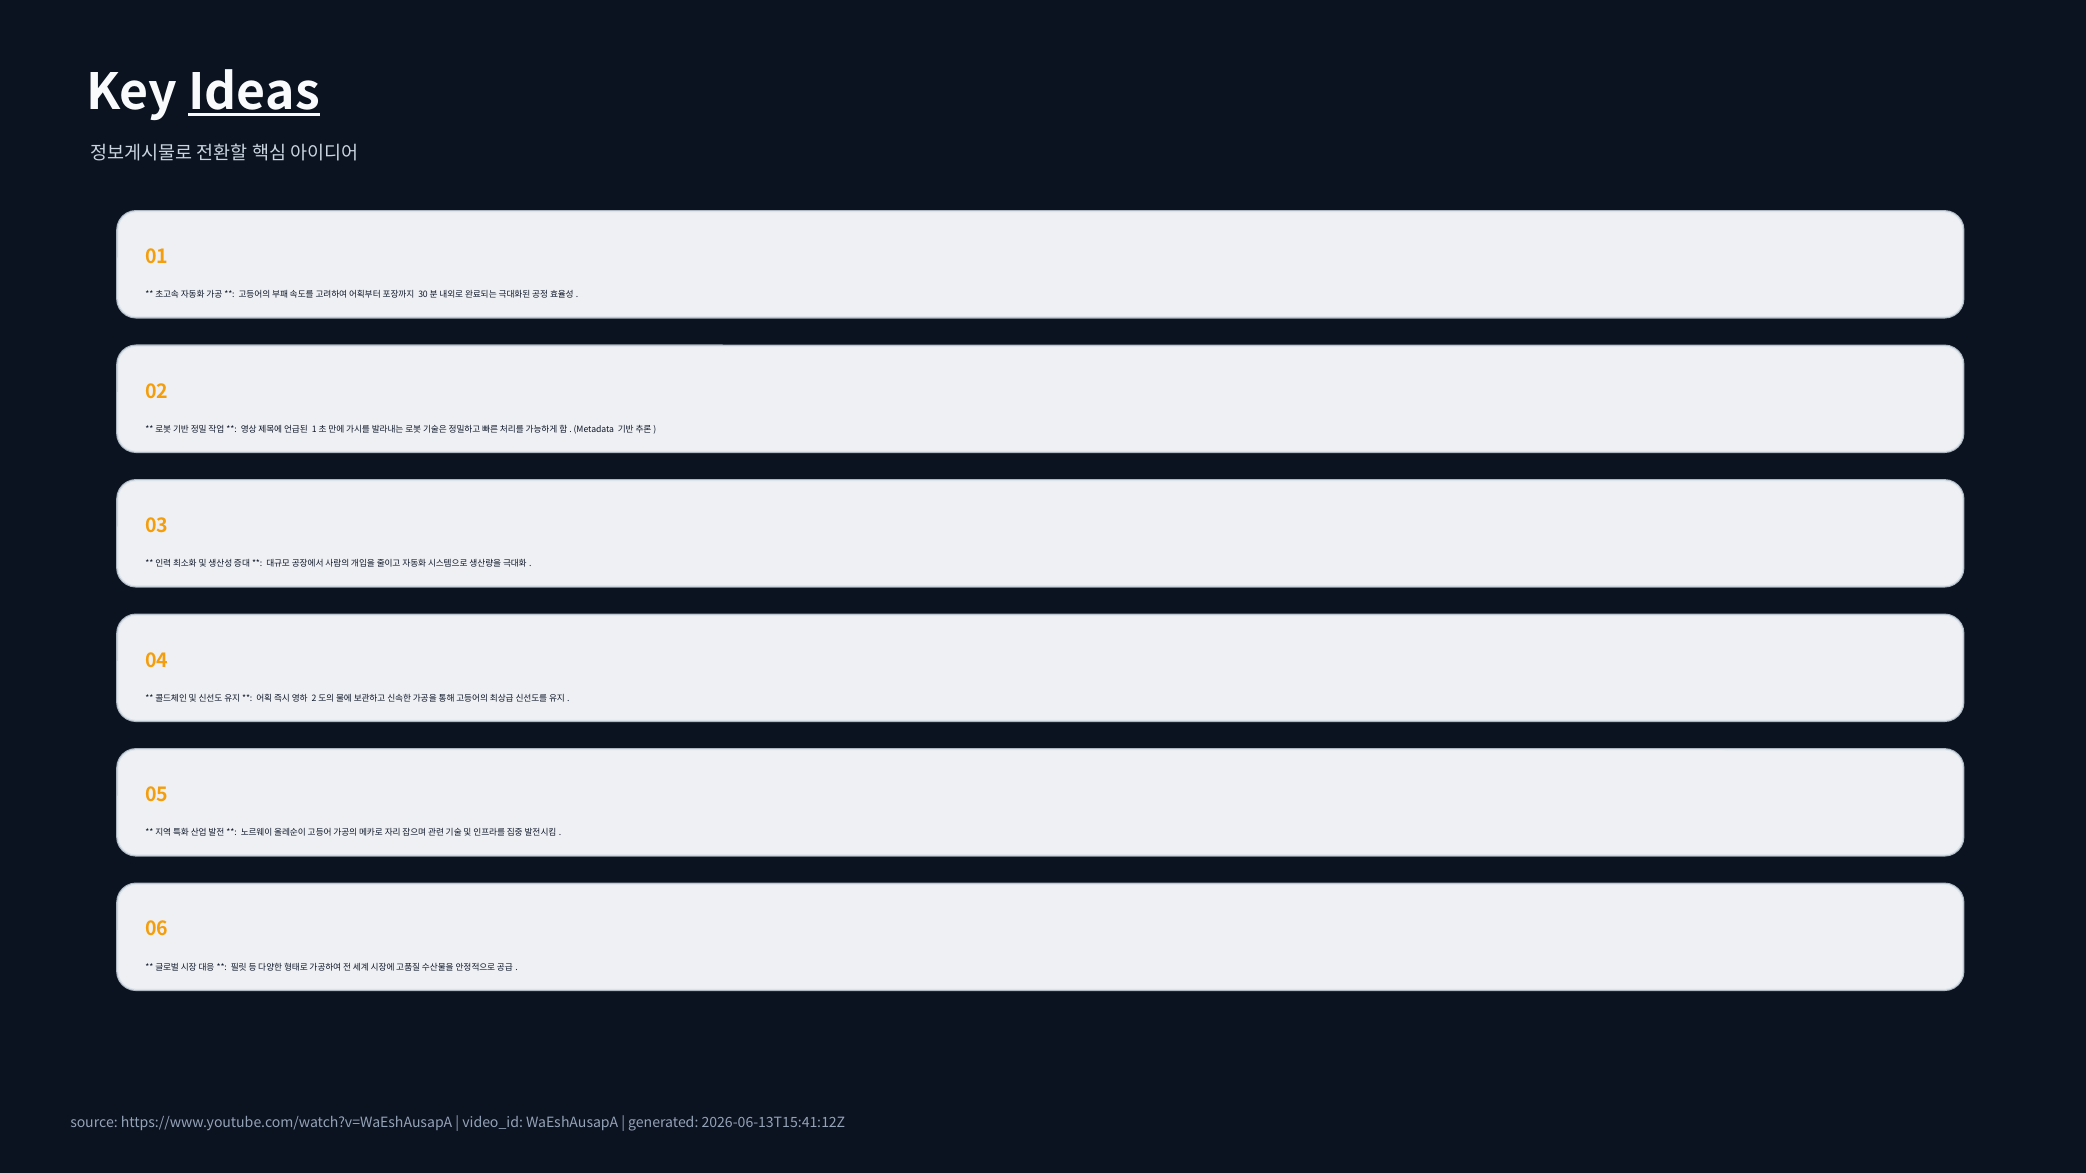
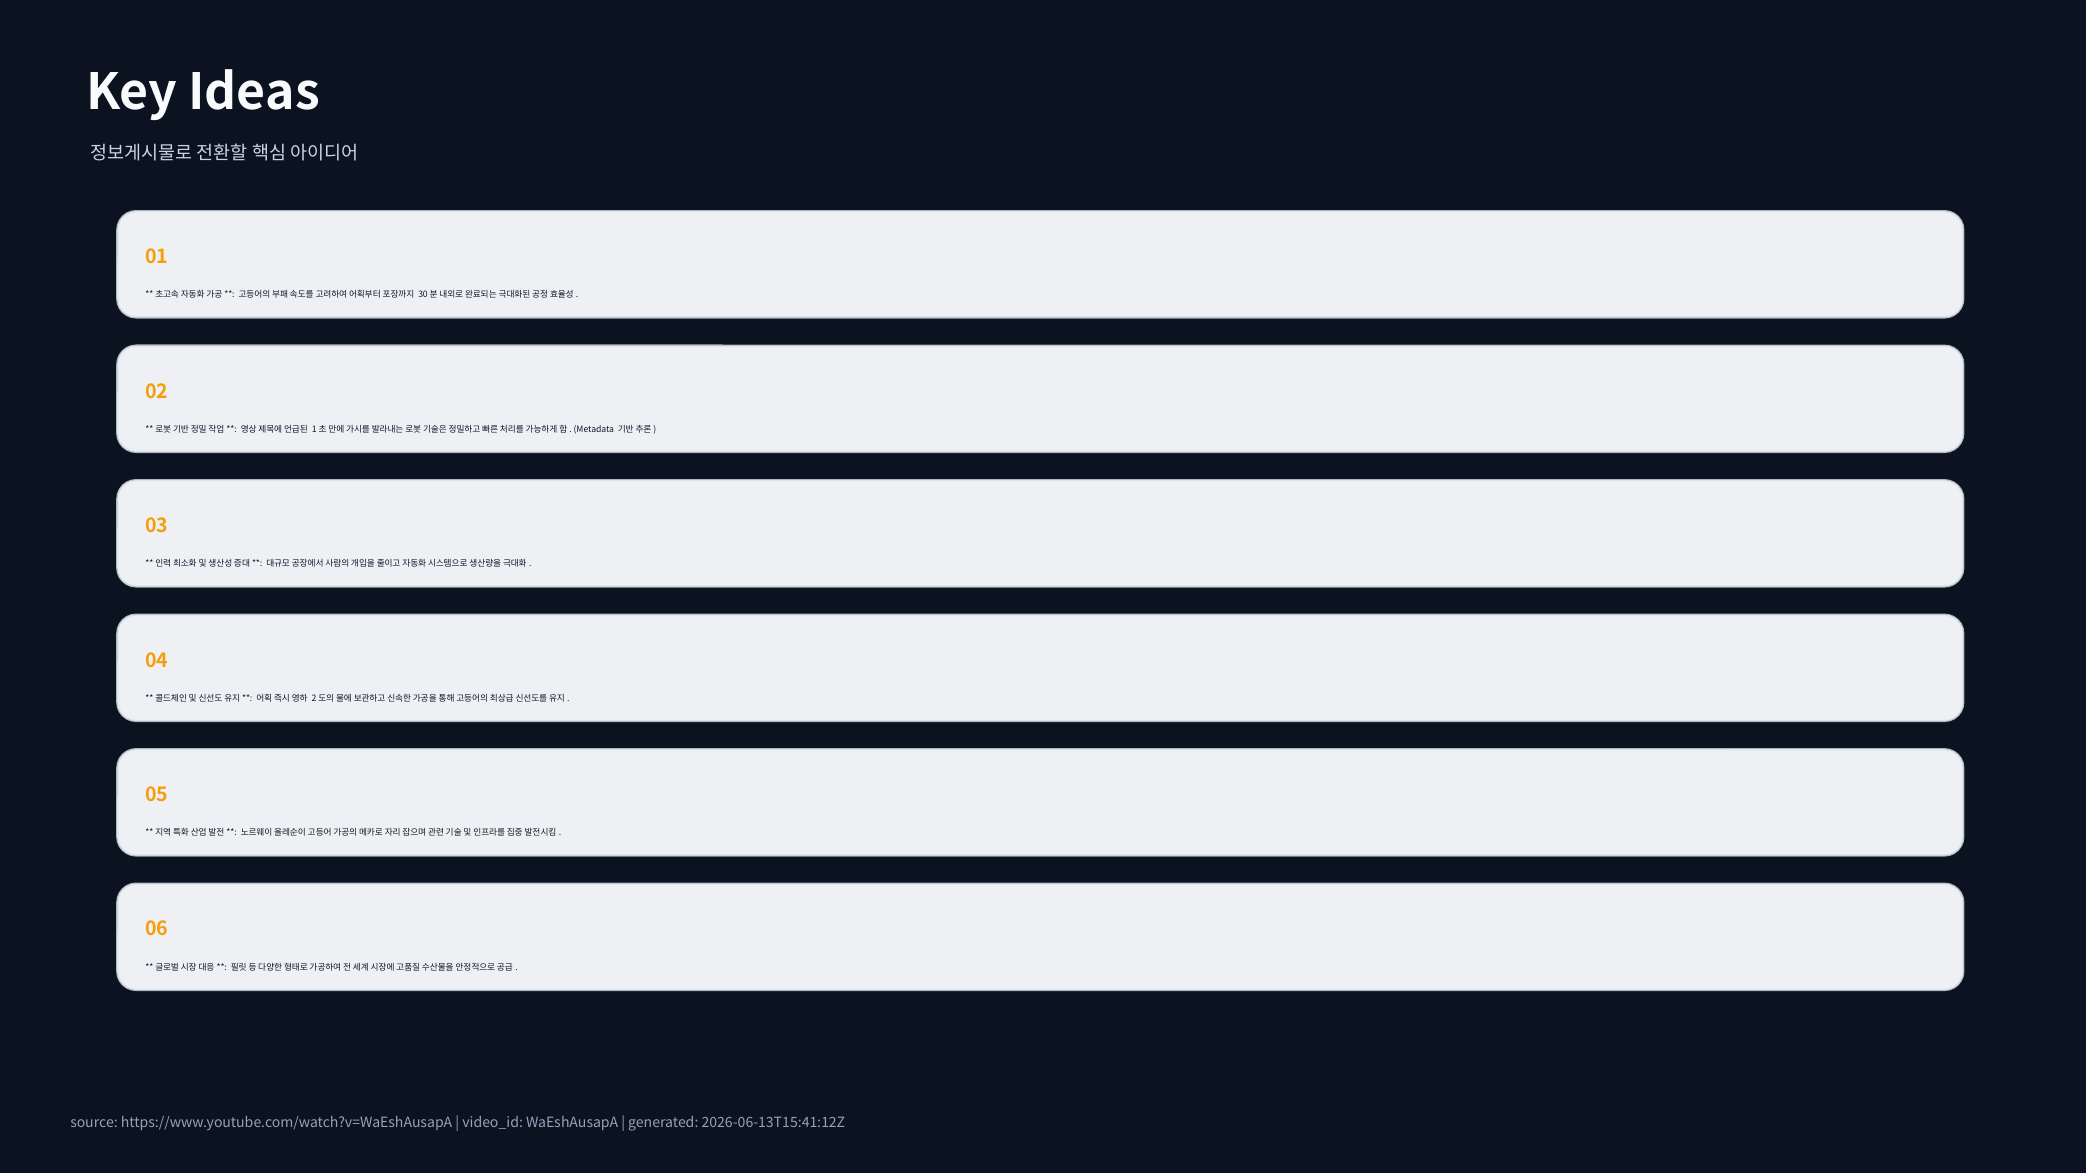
Ideas underline: present -> none (254, 93)
